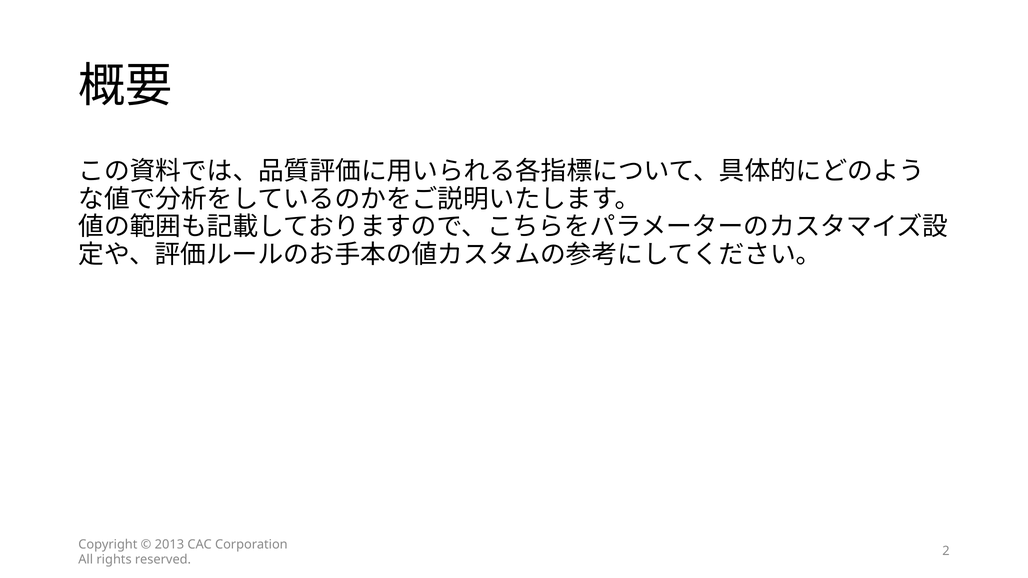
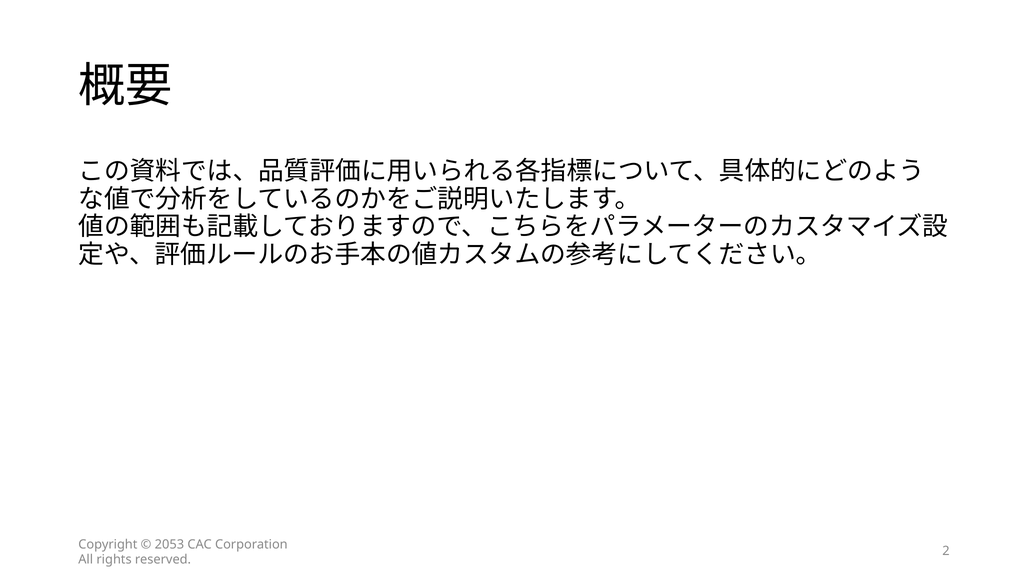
2013: 2013 -> 2053 (169, 545)
